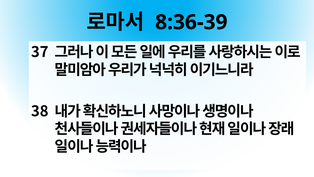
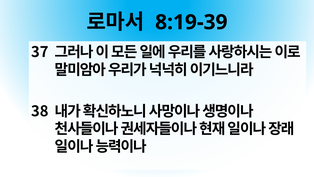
8:36-39: 8:36-39 -> 8:19-39 (191, 22)
